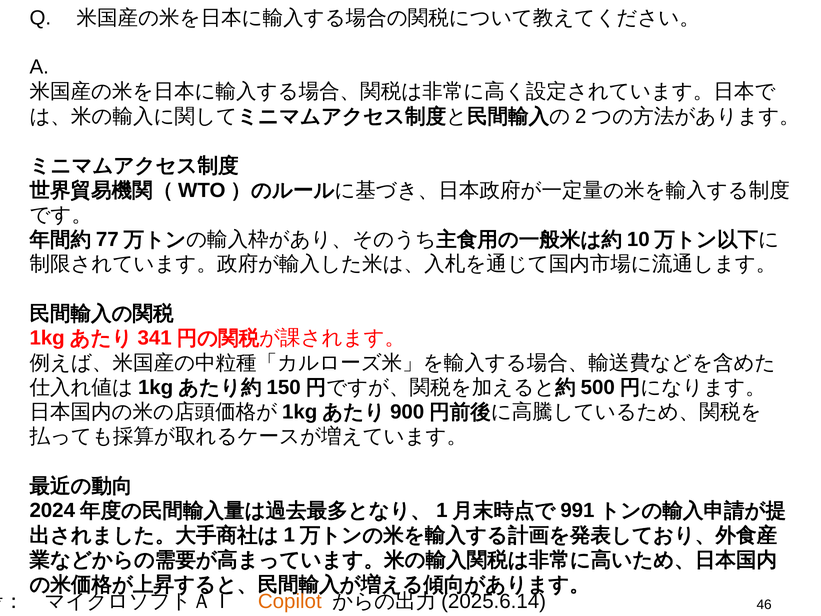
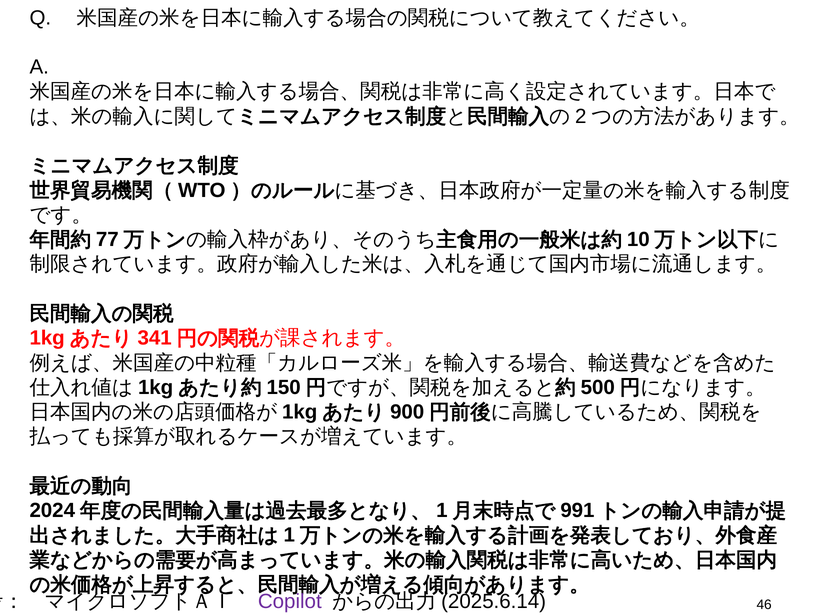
Copilot colour: orange -> purple (290, 601)
